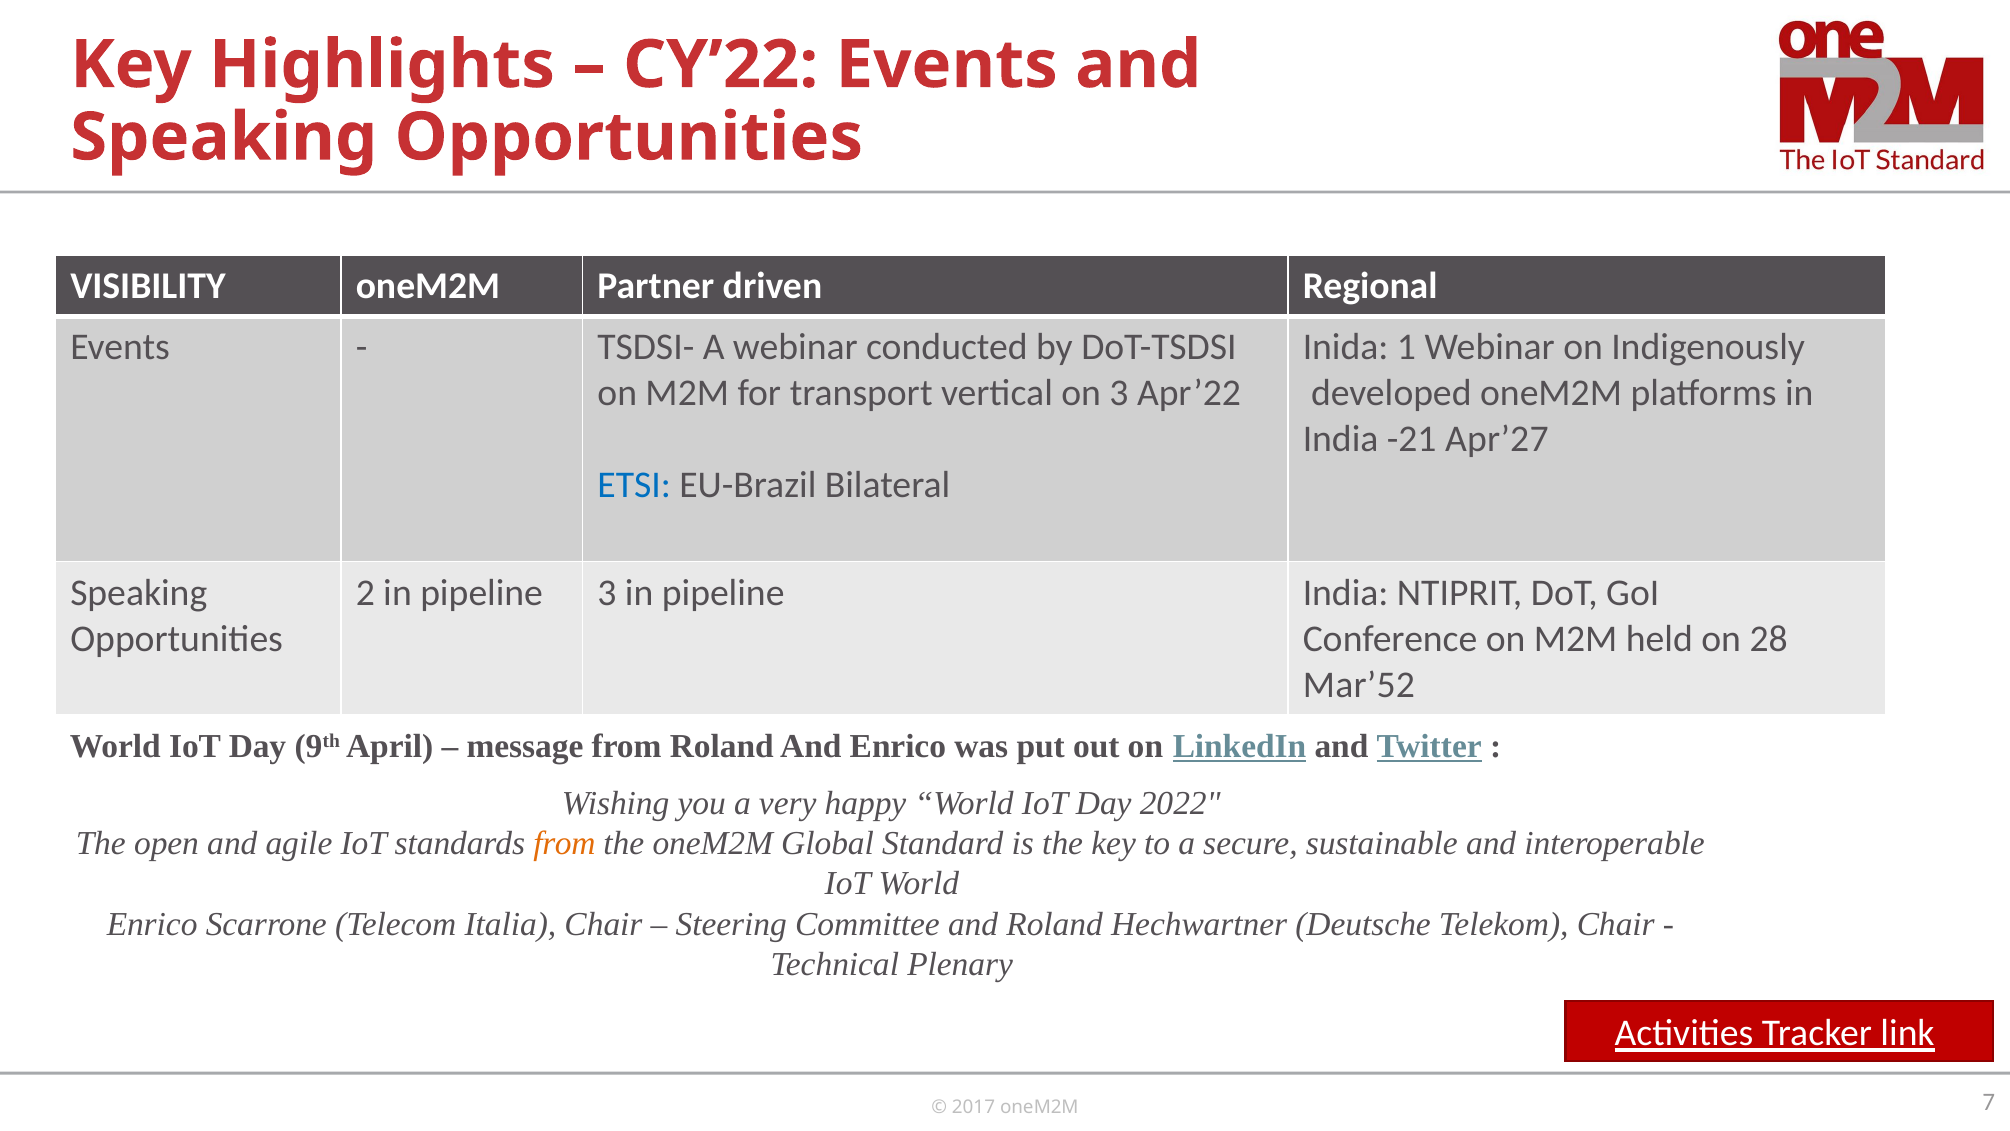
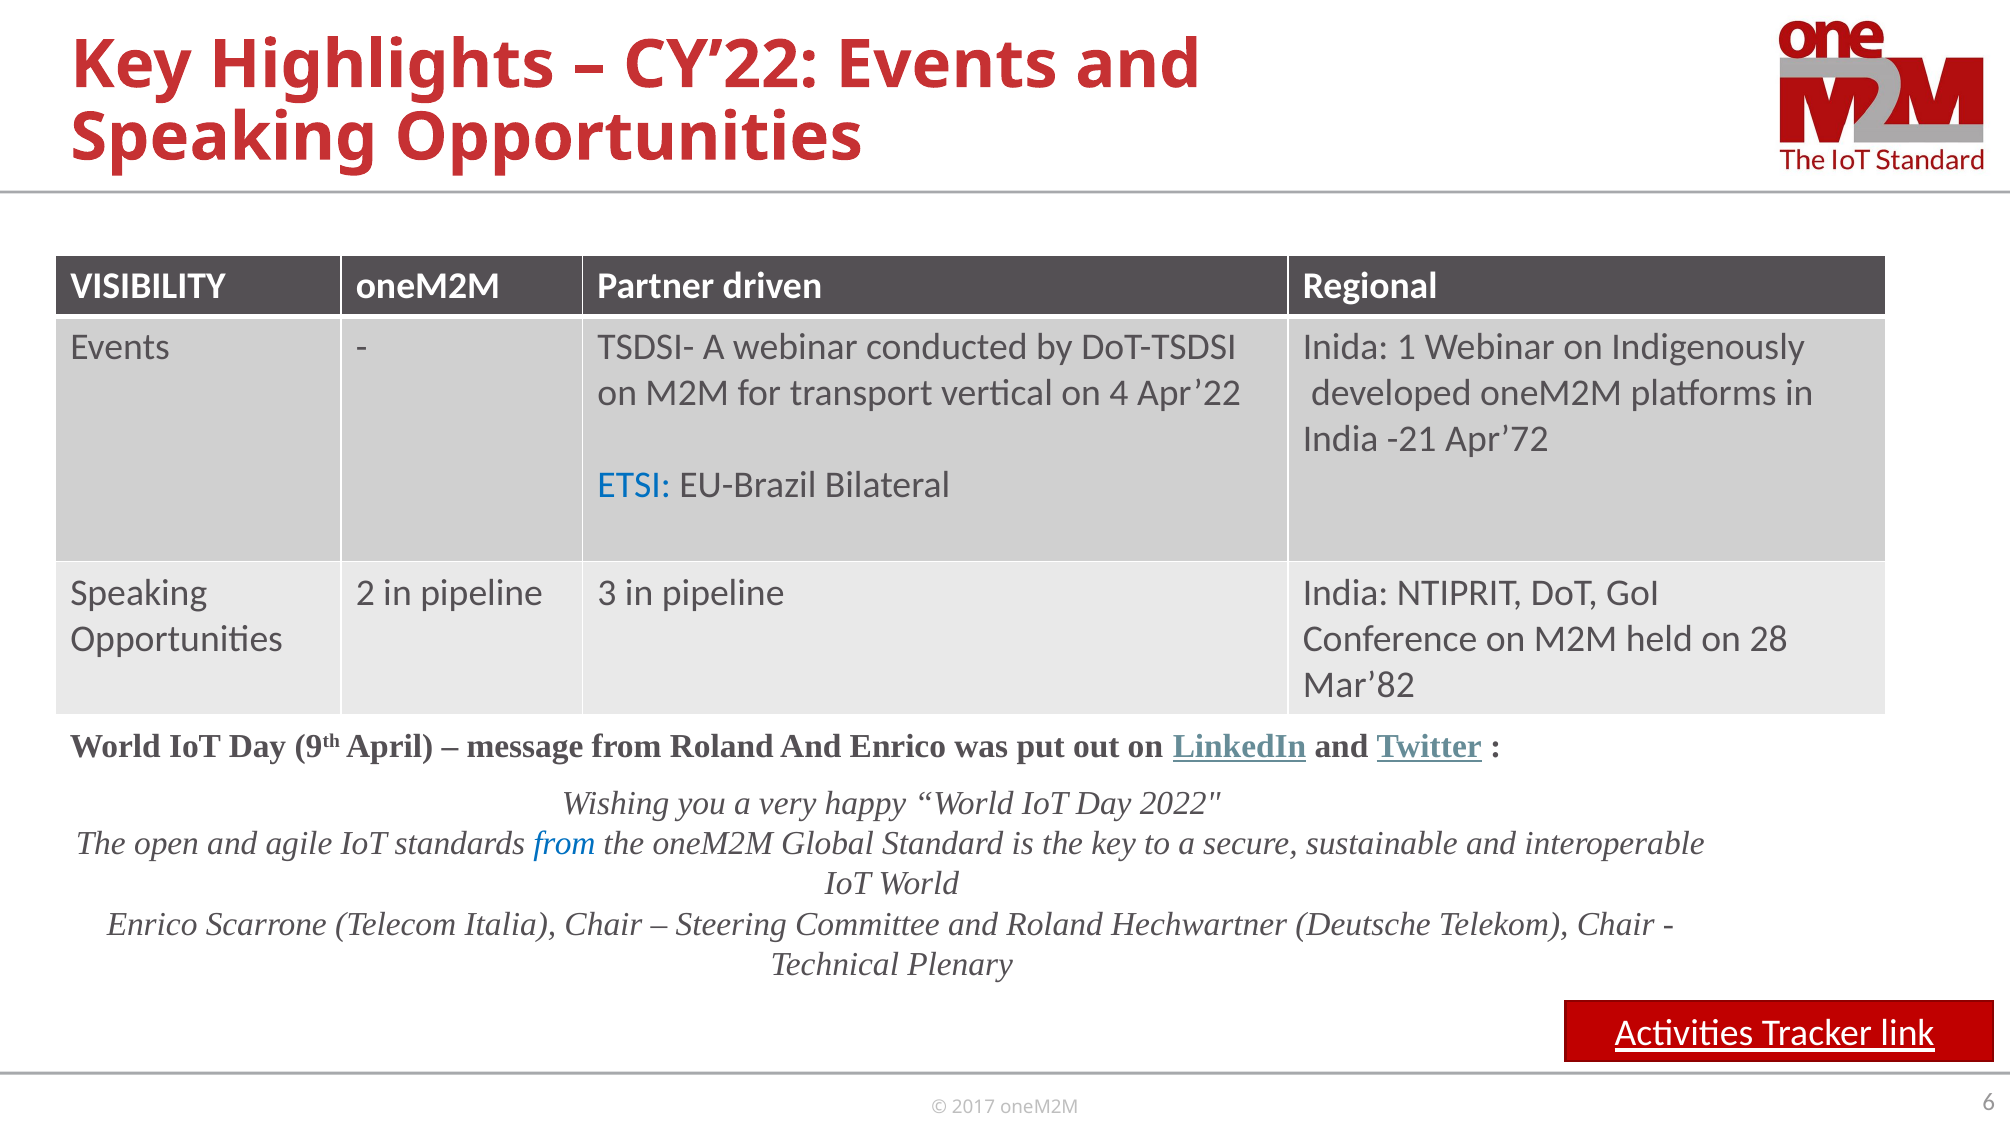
on 3: 3 -> 4 (1119, 393)
Apr’27: Apr’27 -> Apr’72 (1497, 439)
Mar’52: Mar’52 -> Mar’82 (1359, 684)
from colour: orange -> blue (564, 843)
7: 7 -> 6 (1989, 1102)
